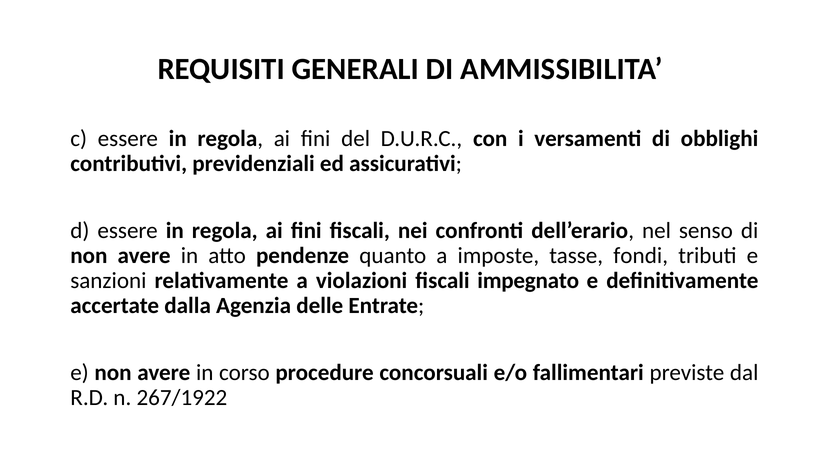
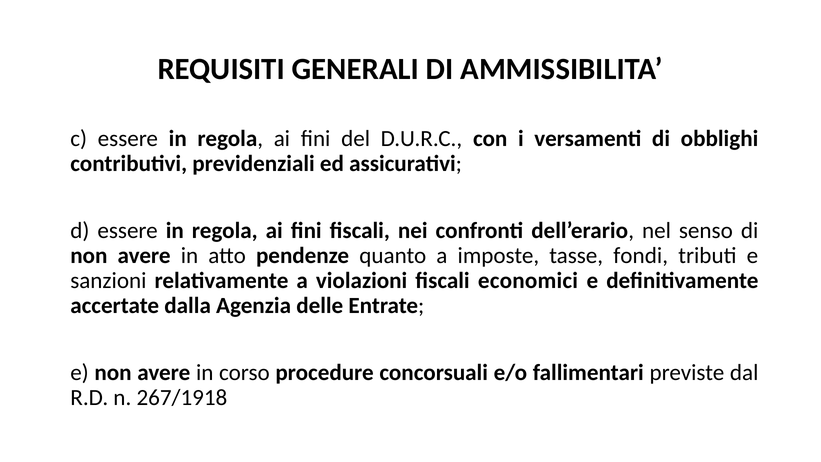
impegnato: impegnato -> economici (528, 280)
267/1922: 267/1922 -> 267/1918 (182, 397)
